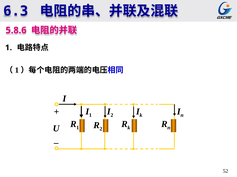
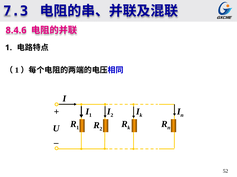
6.3: 6.3 -> 7.3 (16, 11)
5.8.6: 5.8.6 -> 8.4.6 (16, 30)
